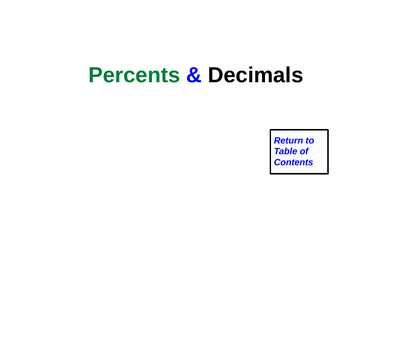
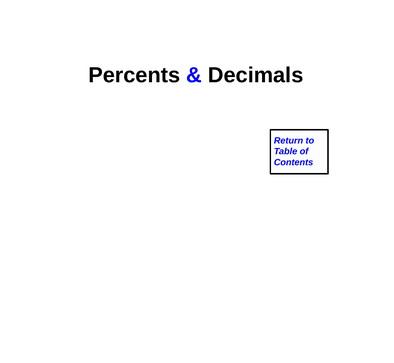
Percents colour: green -> black (134, 75)
